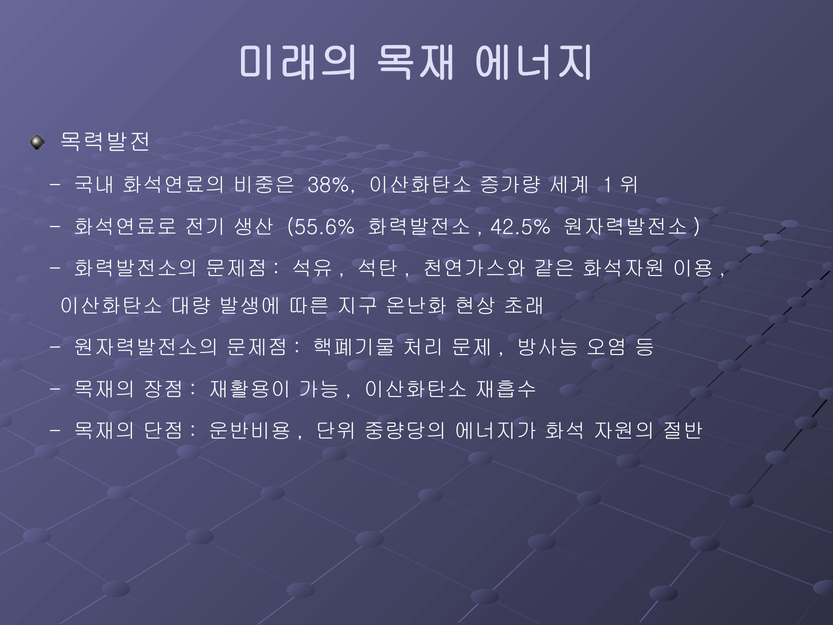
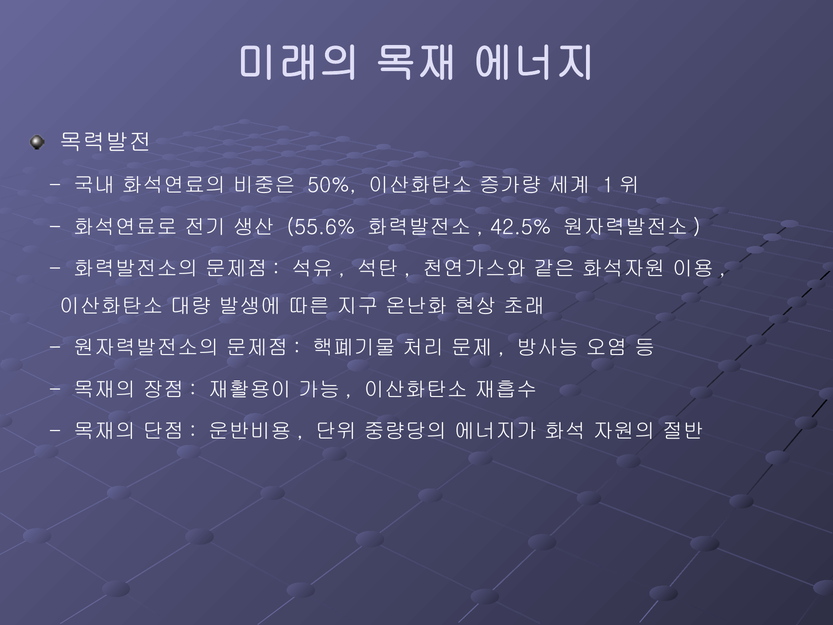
38%: 38% -> 50% (332, 185)
